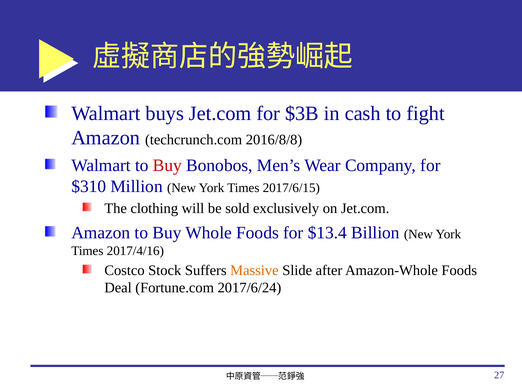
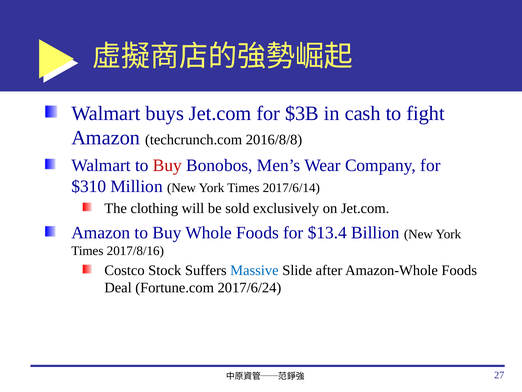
2017/6/15: 2017/6/15 -> 2017/6/14 (291, 188)
2017/4/16: 2017/4/16 -> 2017/8/16 (135, 251)
Massive colour: orange -> blue (254, 270)
